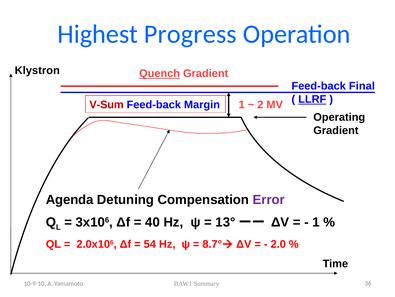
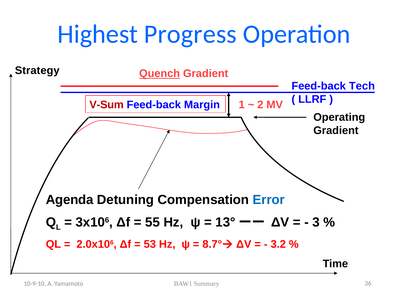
Klystron: Klystron -> Strategy (37, 70)
Final: Final -> Tech (362, 86)
LLRF underline: present -> none (312, 99)
Error colour: purple -> blue (269, 199)
40: 40 -> 55 (153, 222)
1: 1 -> 3 (316, 222)
54: 54 -> 53 (150, 244)
2.0: 2.0 -> 3.2 (278, 244)
